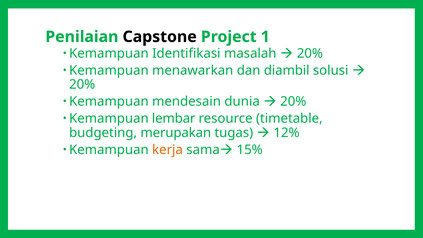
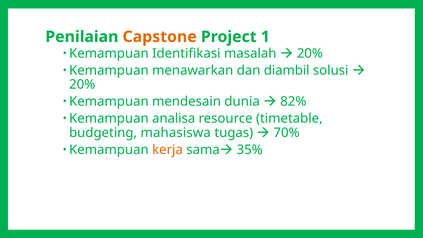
Capstone colour: black -> orange (160, 37)
20%: 20% -> 82% (293, 102)
lembar: lembar -> analisa (174, 118)
merupakan: merupakan -> mahasiswa (176, 133)
12%: 12% -> 70% (287, 133)
15%: 15% -> 35% (250, 150)
